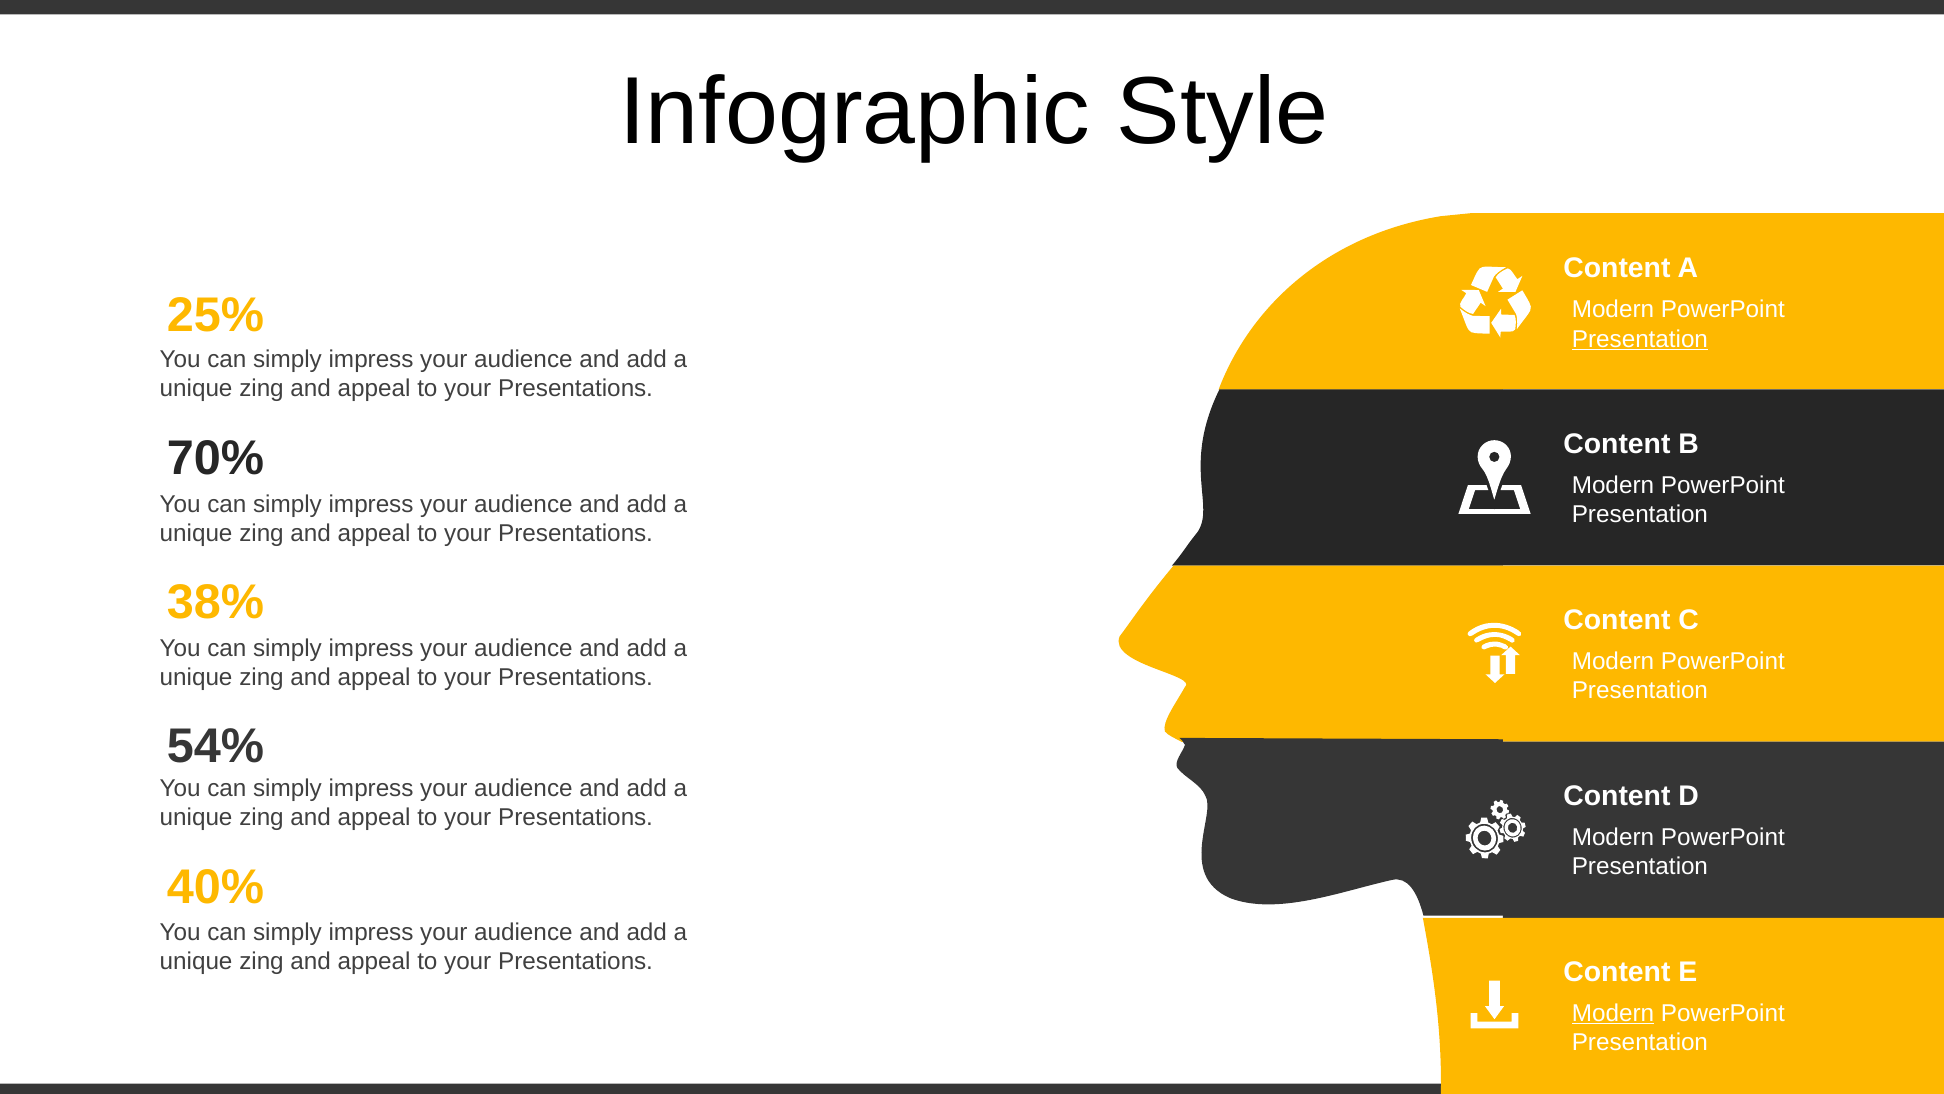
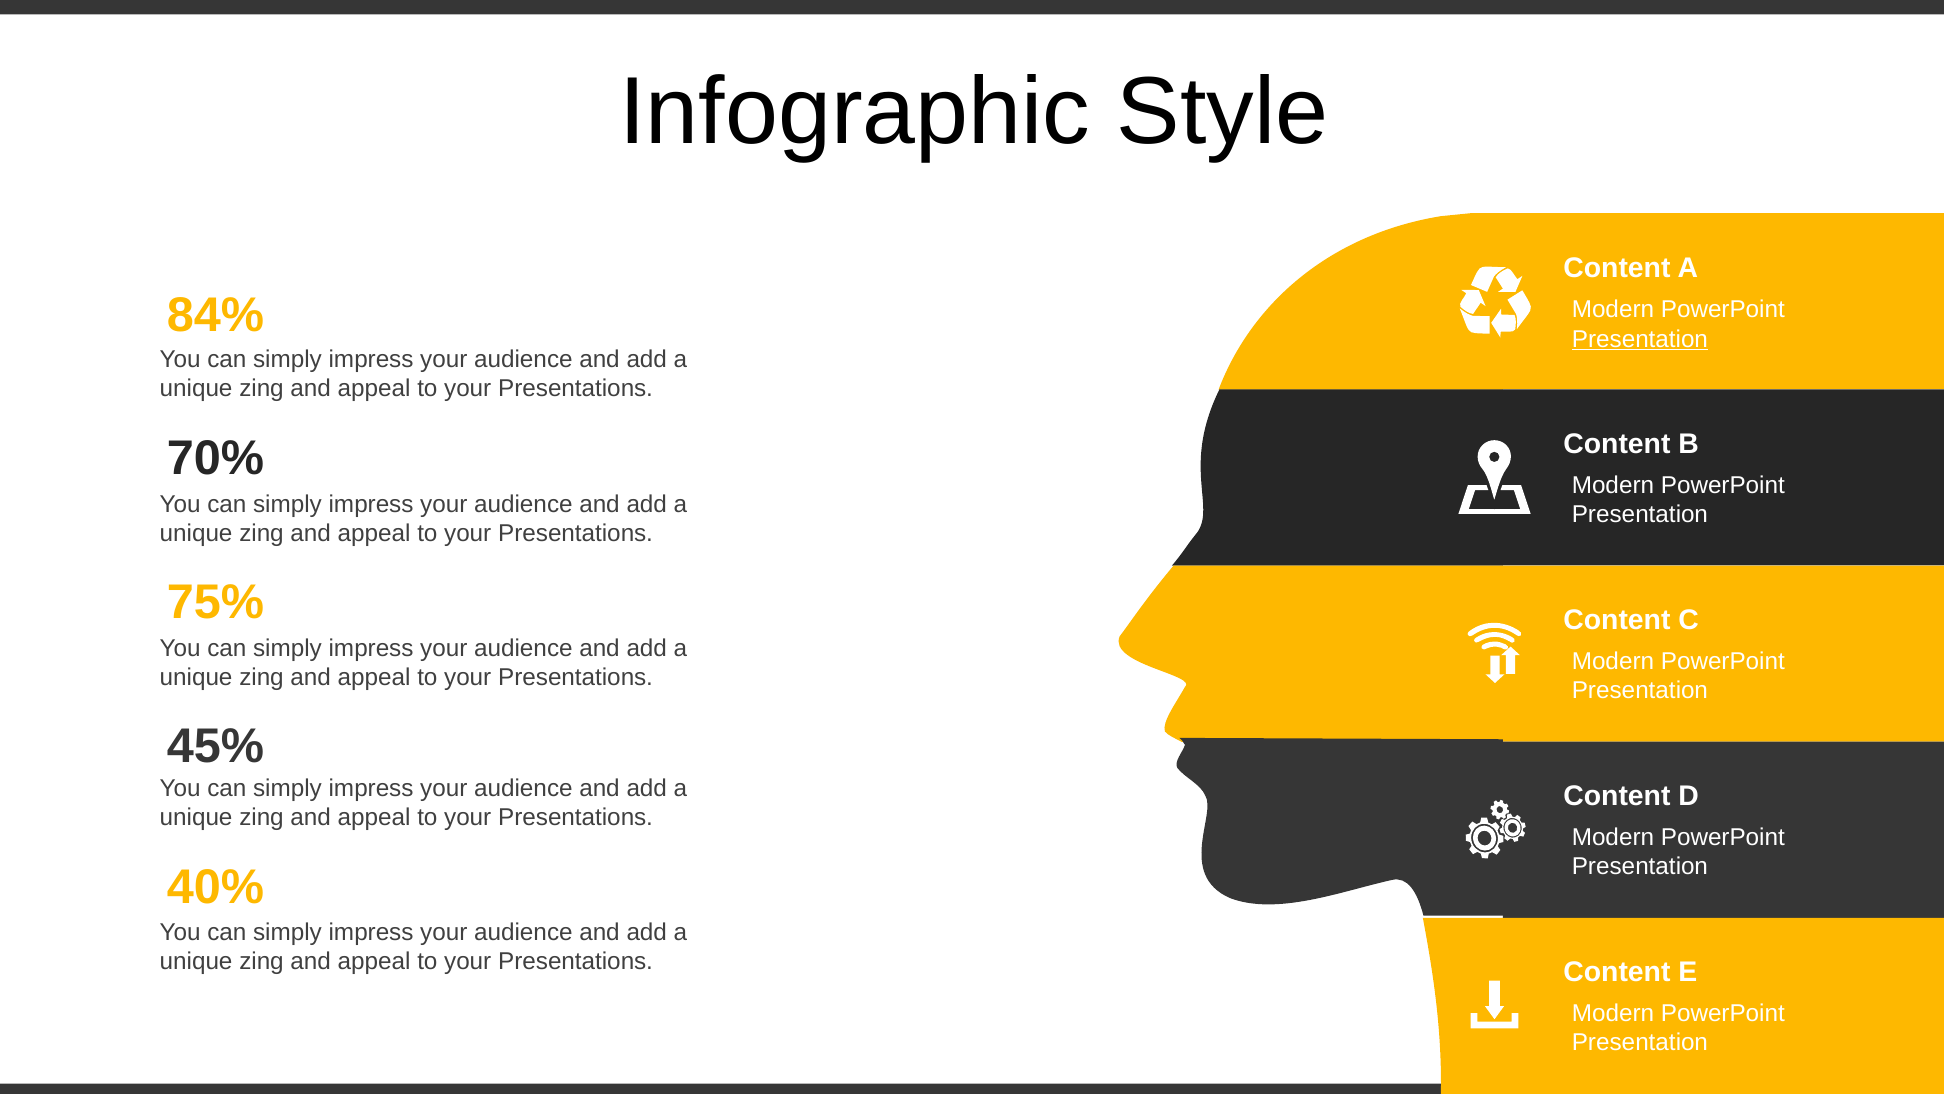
25%: 25% -> 84% (216, 315)
38%: 38% -> 75% (216, 603)
54%: 54% -> 45% (216, 746)
Modern underline: present -> none (1613, 1013)
